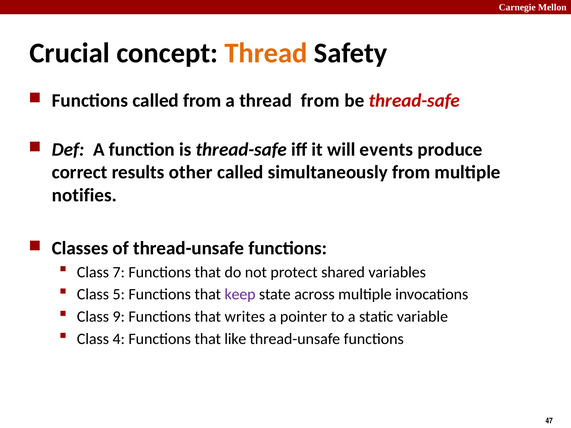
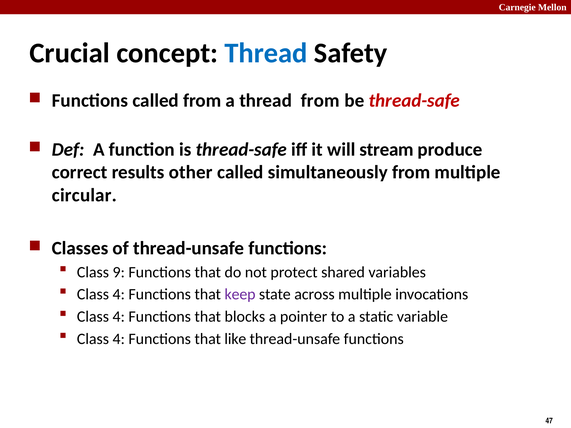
Thread colour: orange -> blue (266, 53)
events: events -> stream (387, 150)
notifies: notifies -> circular (84, 195)
7: 7 -> 9 (119, 272)
5: 5 -> 4 (119, 295)
9: 9 -> 4 (119, 317)
writes: writes -> blocks (245, 317)
